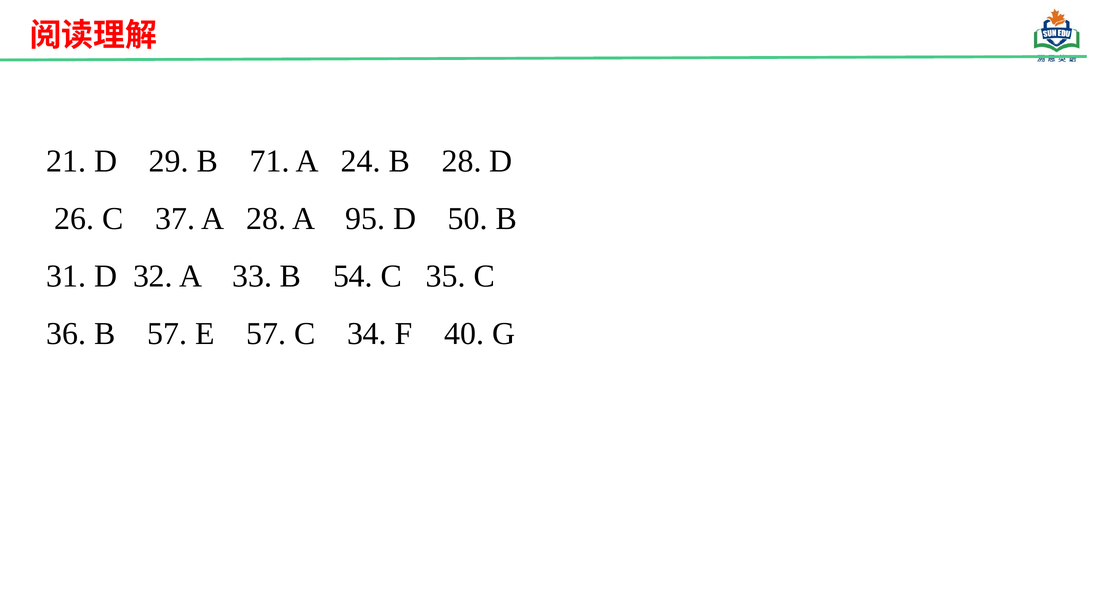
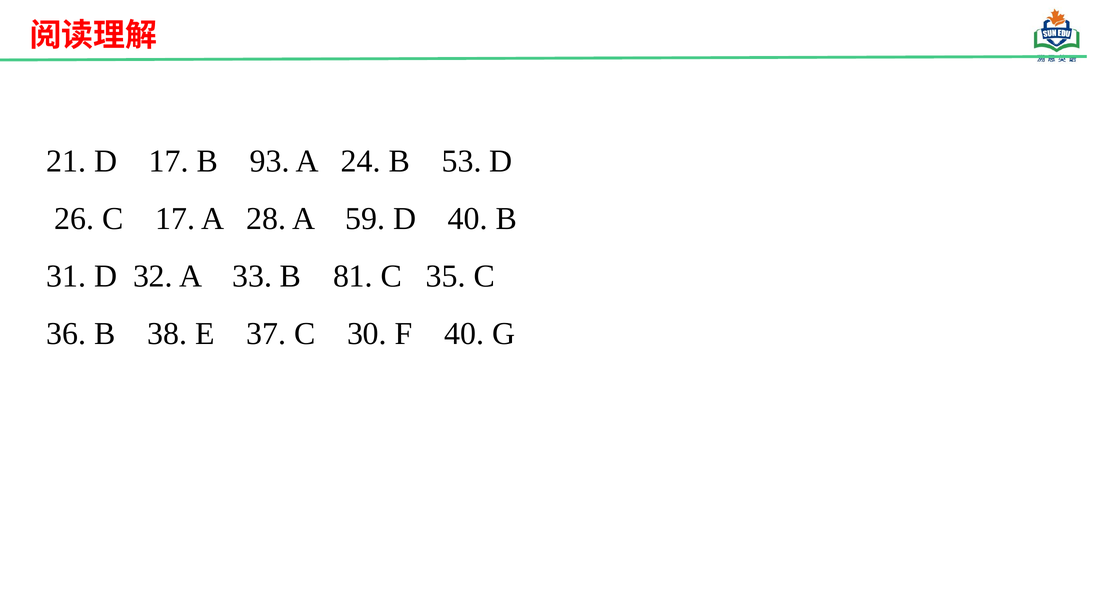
D 29: 29 -> 17 (169, 161)
71: 71 -> 93 (270, 161)
B 28: 28 -> 53 (462, 161)
C 37: 37 -> 17 (175, 219)
95: 95 -> 59 (365, 219)
D 50: 50 -> 40 (468, 219)
54: 54 -> 81 (353, 276)
B 57: 57 -> 38 (167, 334)
E 57: 57 -> 37 (266, 334)
34: 34 -> 30 (367, 334)
